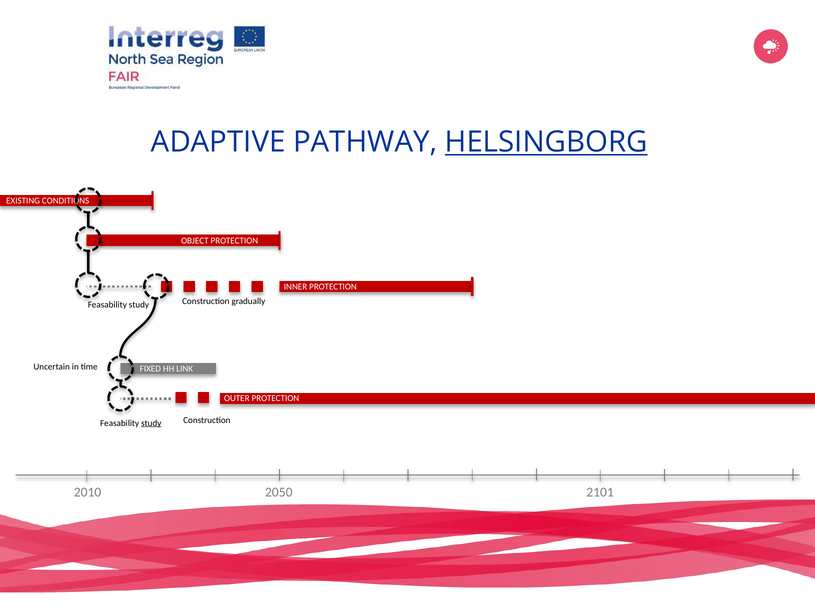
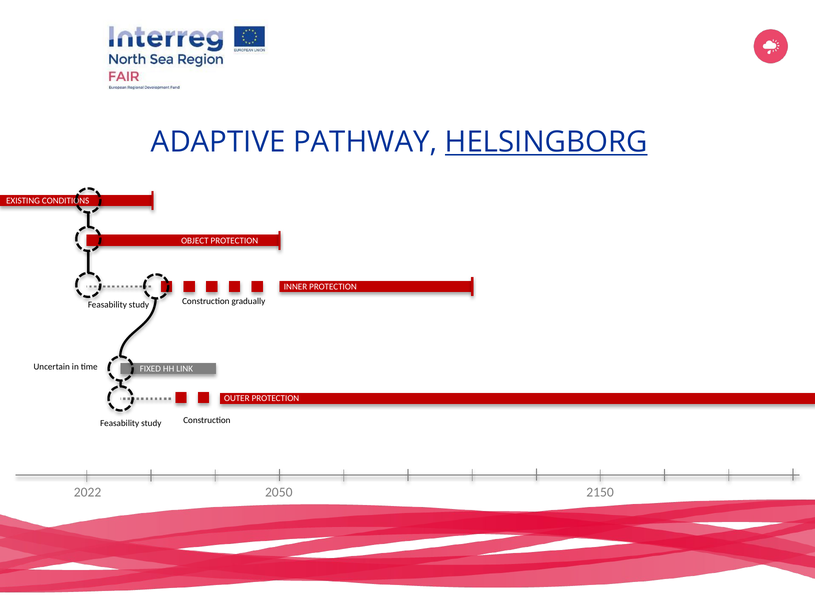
study underline: present -> none (151, 423)
2010: 2010 -> 2022 (88, 493)
2101: 2101 -> 2150 (600, 493)
